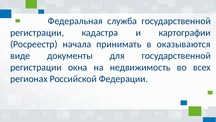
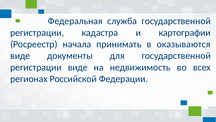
регистрации окна: окна -> виде (78, 67)
